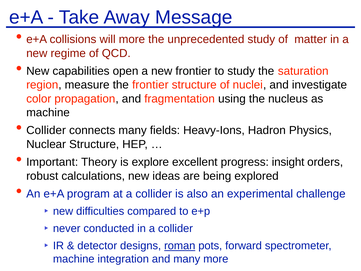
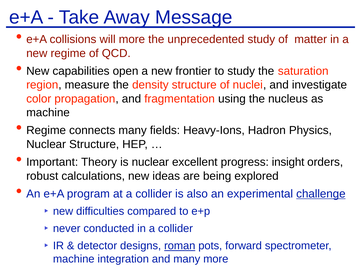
the frontier: frontier -> density (150, 85)
Collider: Collider -> Regime (46, 130)
is explore: explore -> nuclear (150, 162)
challenge underline: none -> present (321, 194)
